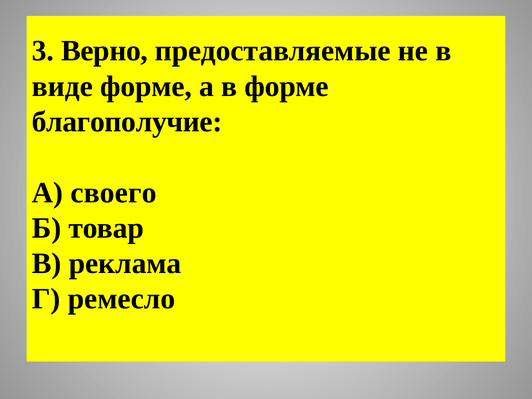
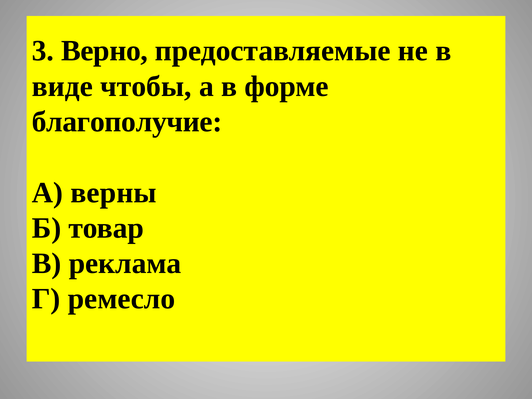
виде форме: форме -> чтобы (146, 86)
своего: своего -> верны (114, 193)
